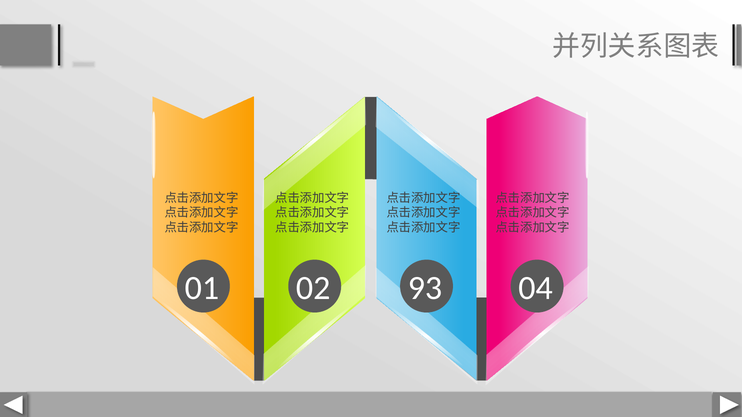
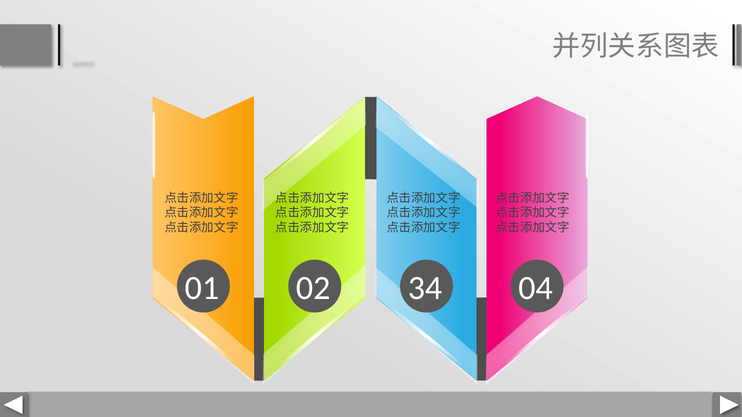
93: 93 -> 34 (425, 288)
